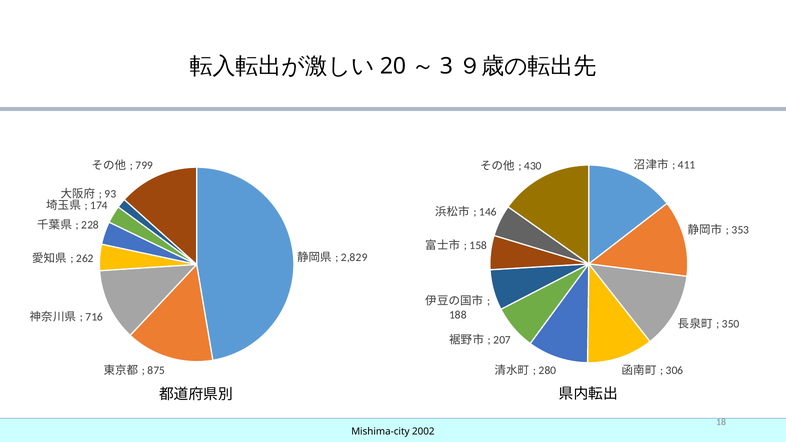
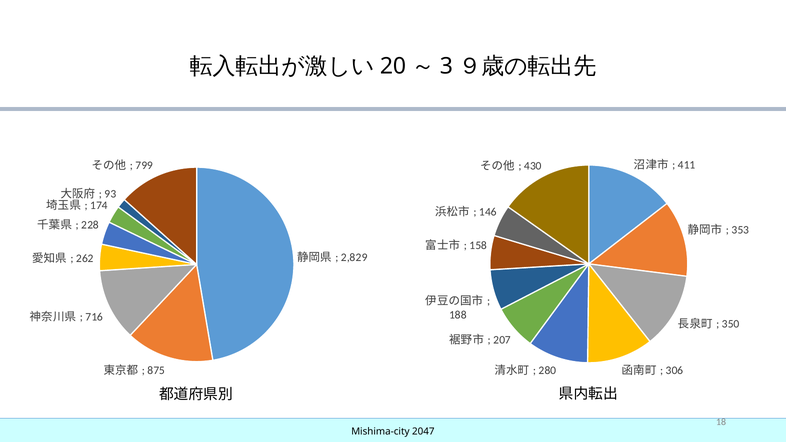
2002: 2002 -> 2047 (423, 432)
